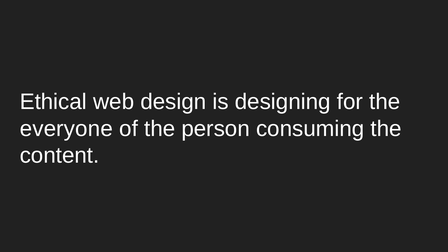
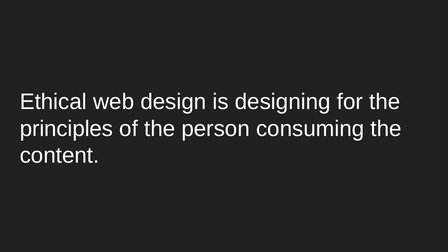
everyone: everyone -> principles (66, 129)
